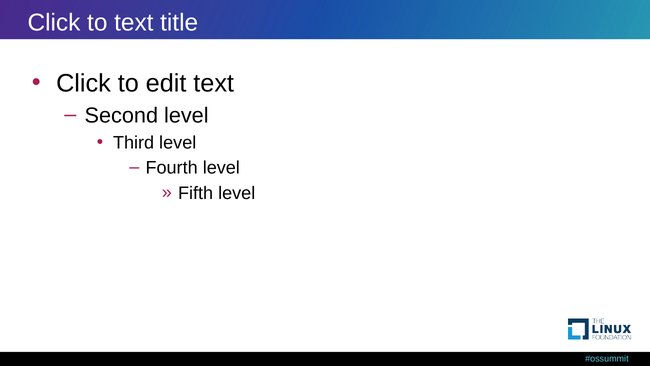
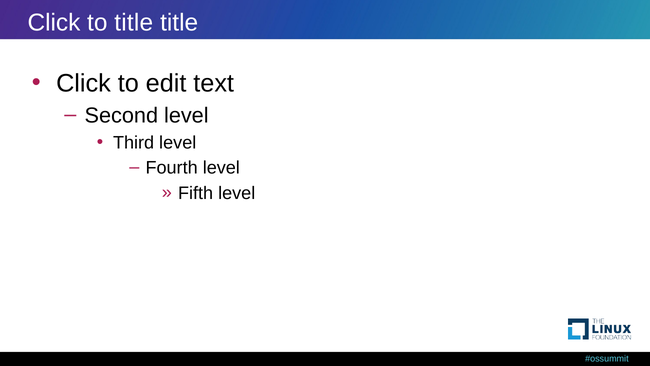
to text: text -> title (134, 22)
